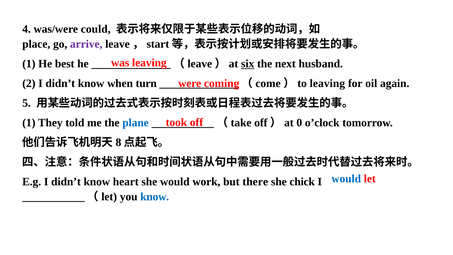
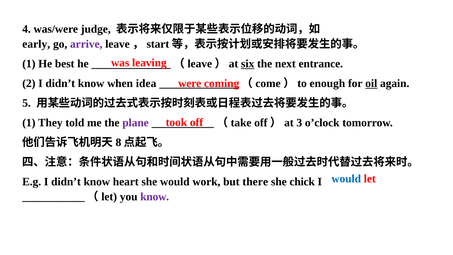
could: could -> judge (96, 29)
place: place -> early (36, 44)
husband: husband -> entrance (321, 64)
turn: turn -> idea (146, 83)
leaving: leaving -> enough (327, 83)
oil underline: none -> present (371, 83)
plane colour: blue -> purple (136, 123)
0: 0 -> 3 (299, 123)
know colour: blue -> purple (155, 197)
